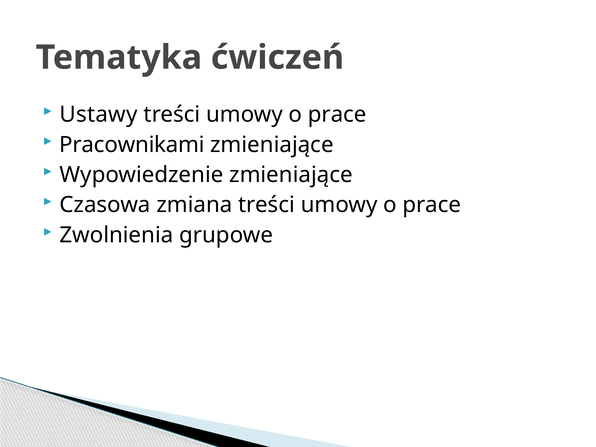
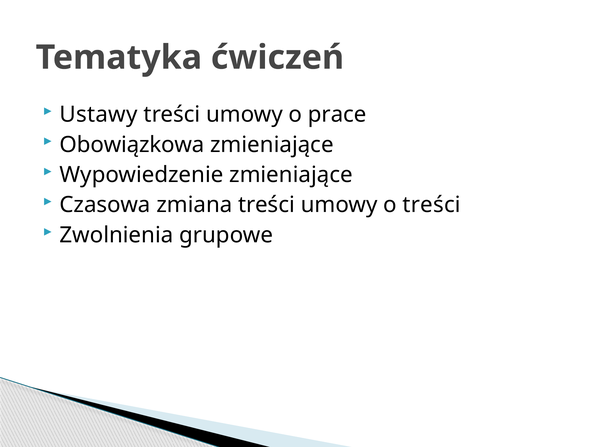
Pracownikami: Pracownikami -> Obowiązkowa (132, 145)
prace: prace -> treści (432, 205)
